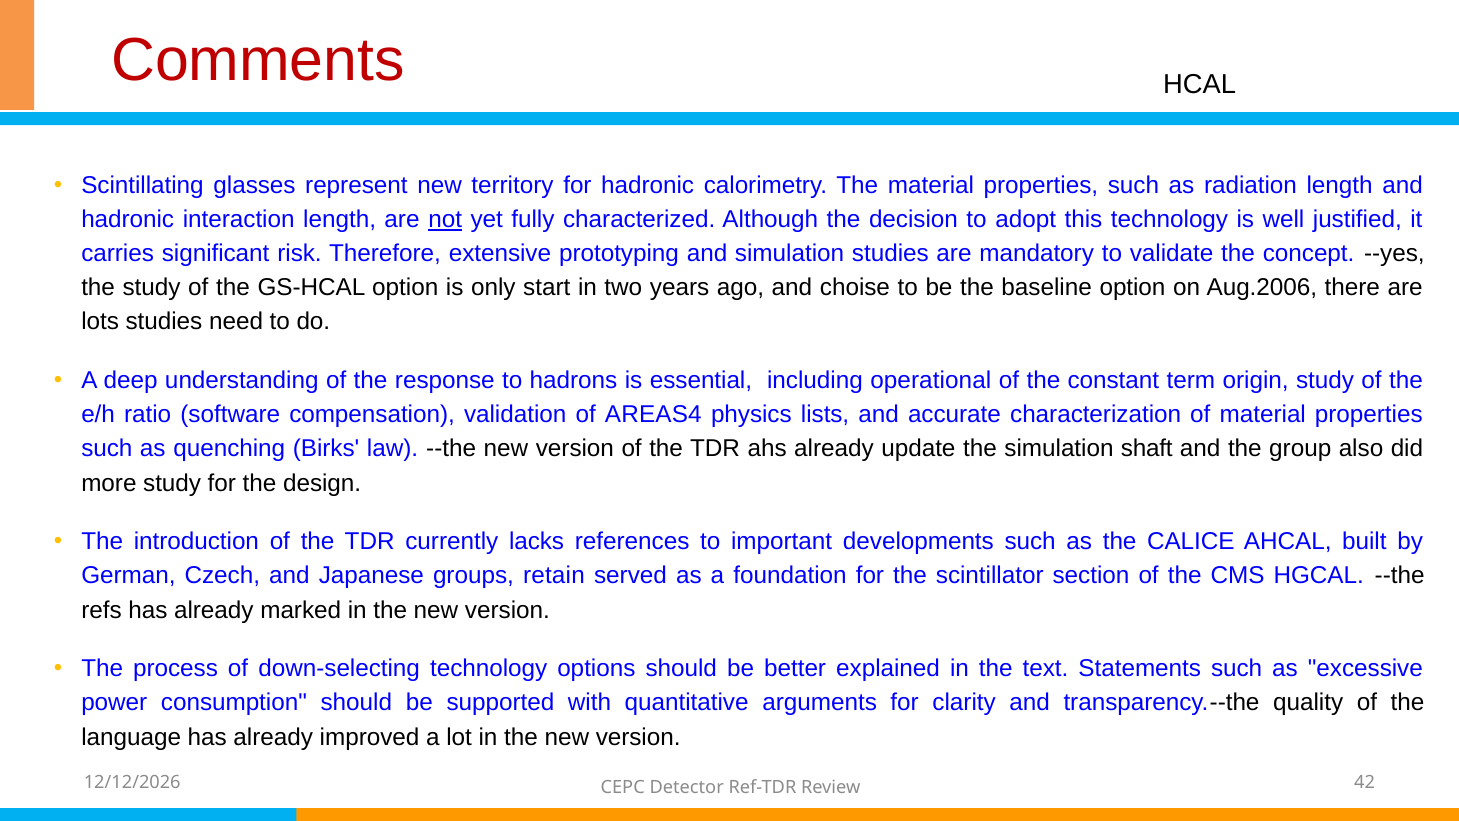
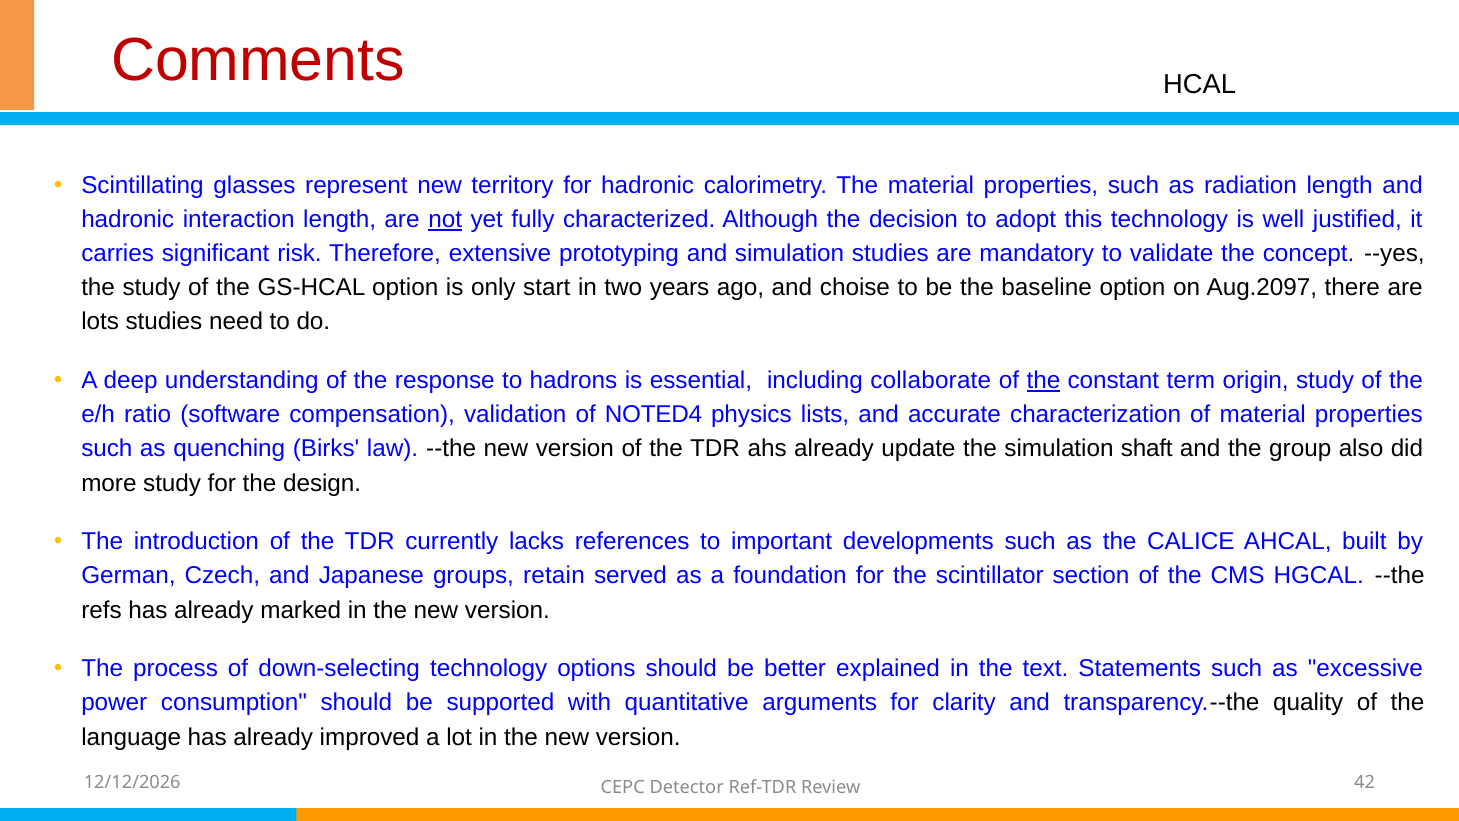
Aug.2006: Aug.2006 -> Aug.2097 (1262, 288)
operational: operational -> collaborate (931, 381)
the underline: none -> present (1043, 381)
AREAS4: AREAS4 -> NOTED4 (654, 415)
